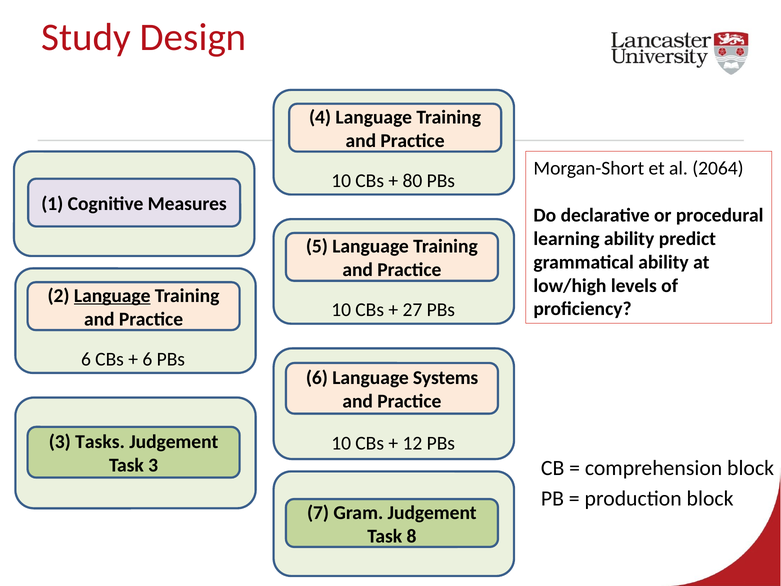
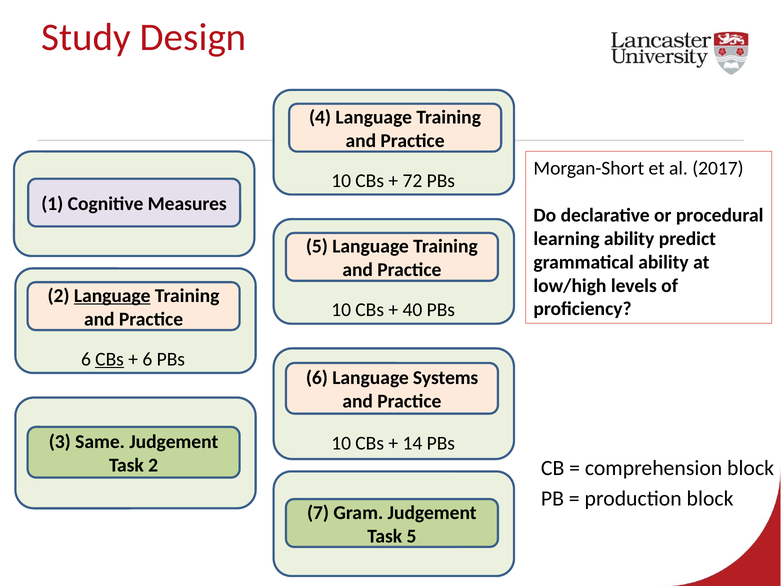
2064: 2064 -> 2017 (718, 168)
80: 80 -> 72 (412, 181)
27: 27 -> 40 (412, 310)
CBs underline: none -> present (110, 359)
Tasks: Tasks -> Same (100, 442)
12: 12 -> 14 (412, 443)
Task 3: 3 -> 2 (153, 465)
Task 8: 8 -> 5 (411, 536)
